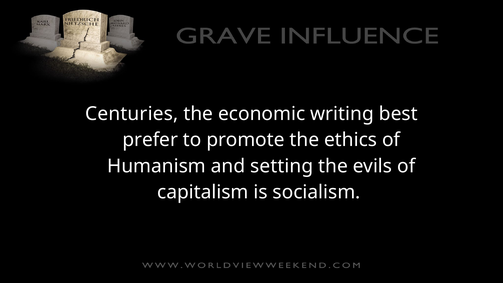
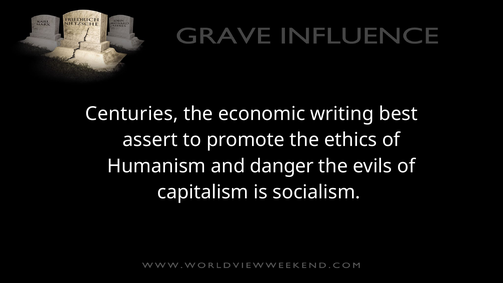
prefer: prefer -> assert (150, 140)
setting: setting -> danger (282, 166)
